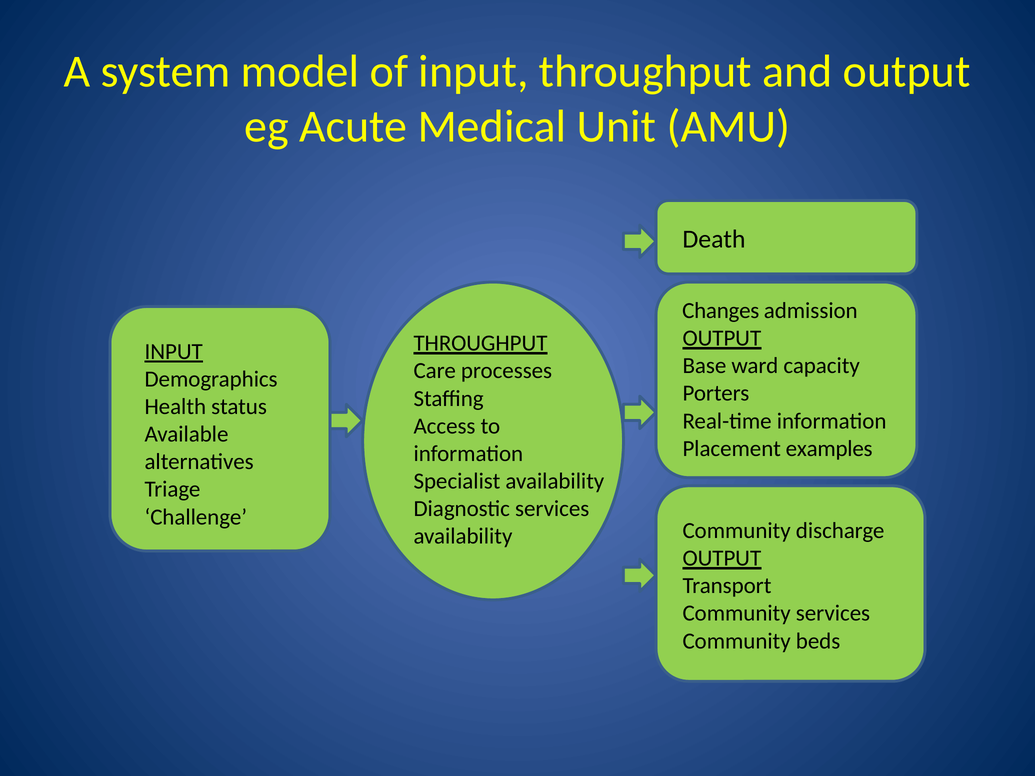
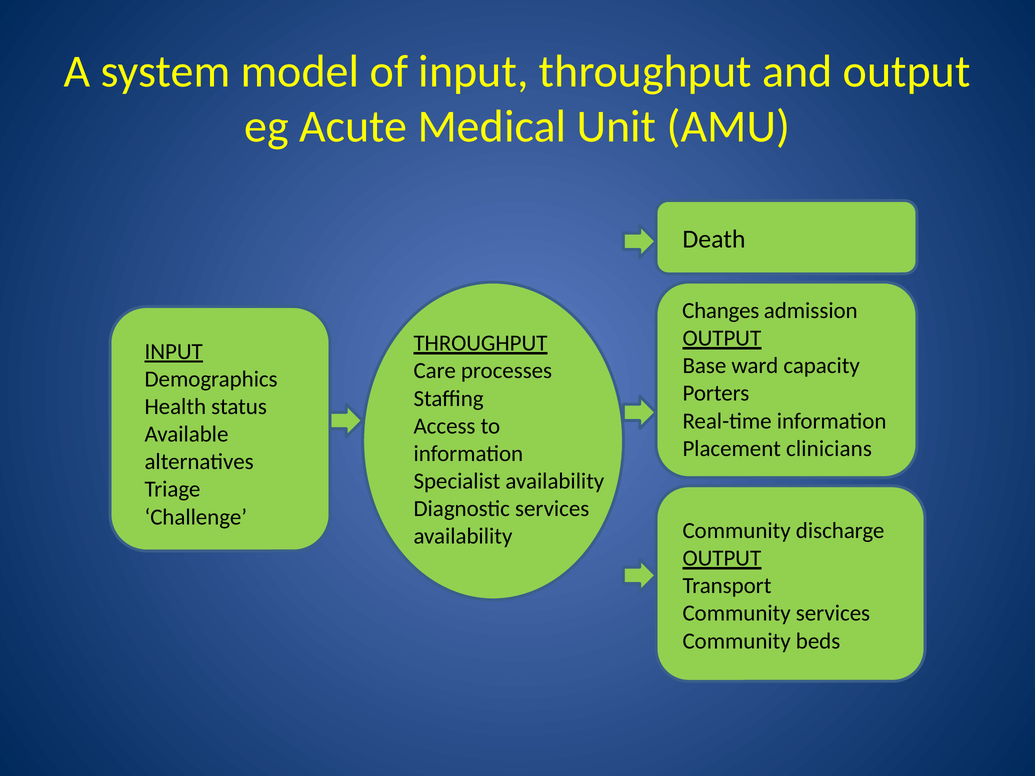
examples: examples -> clinicians (829, 449)
